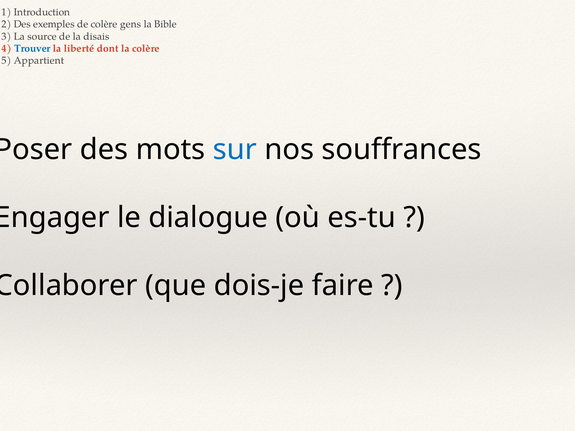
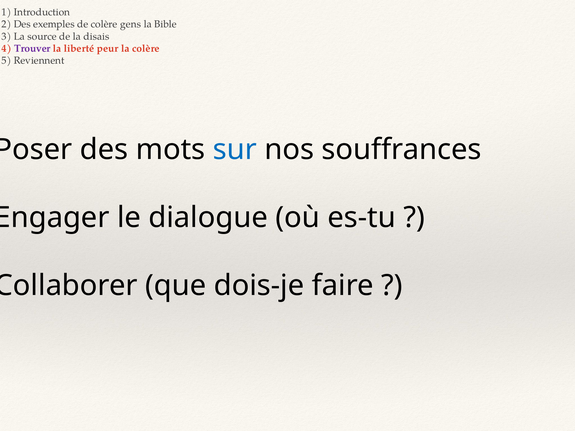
Trouver colour: blue -> purple (32, 49)
dont: dont -> peur (108, 49)
Appartient: Appartient -> Reviennent (39, 61)
